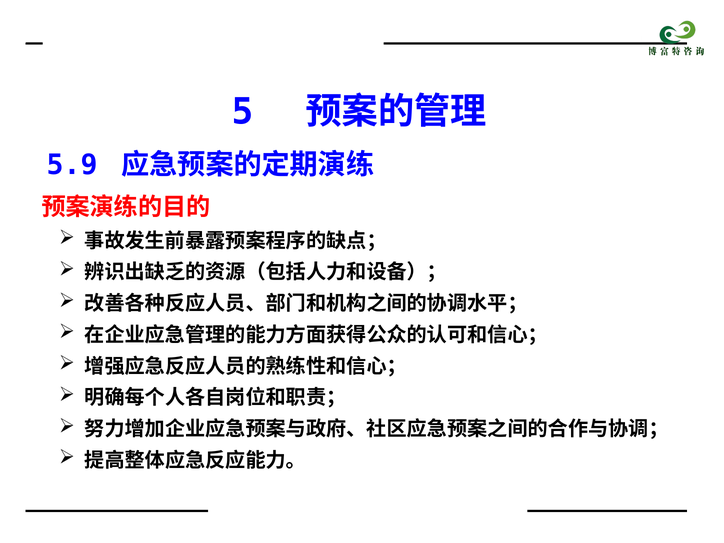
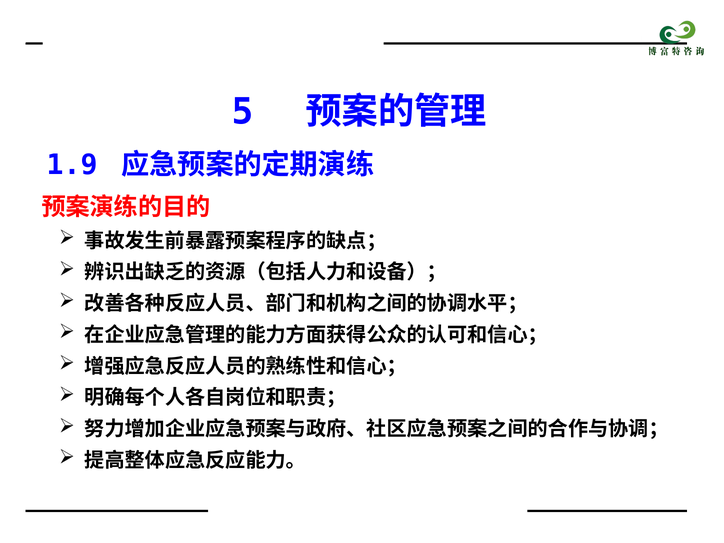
5.9: 5.9 -> 1.9 (72, 165)
